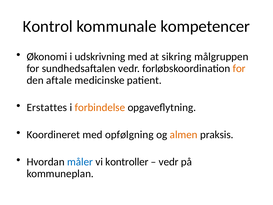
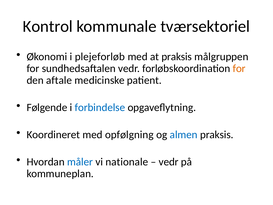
kompetencer: kompetencer -> tværsektoriel (205, 26)
udskrivning: udskrivning -> plejeforløb (100, 57)
at sikring: sikring -> praksis (177, 57)
Erstattes: Erstattes -> Følgende (47, 107)
forbindelse colour: orange -> blue (100, 107)
almen colour: orange -> blue (184, 134)
kontroller: kontroller -> nationale (127, 162)
